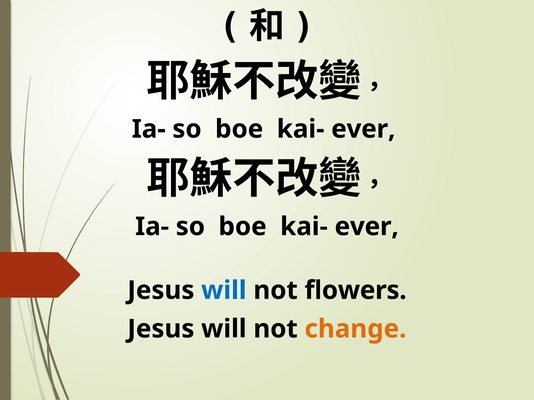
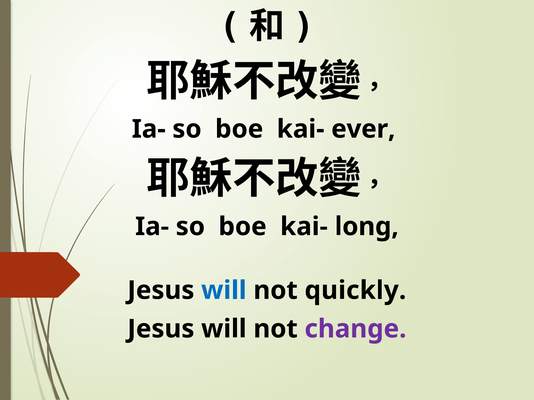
ever: ever -> long (367, 227)
flowers: flowers -> quickly (355, 291)
change colour: orange -> purple (355, 329)
